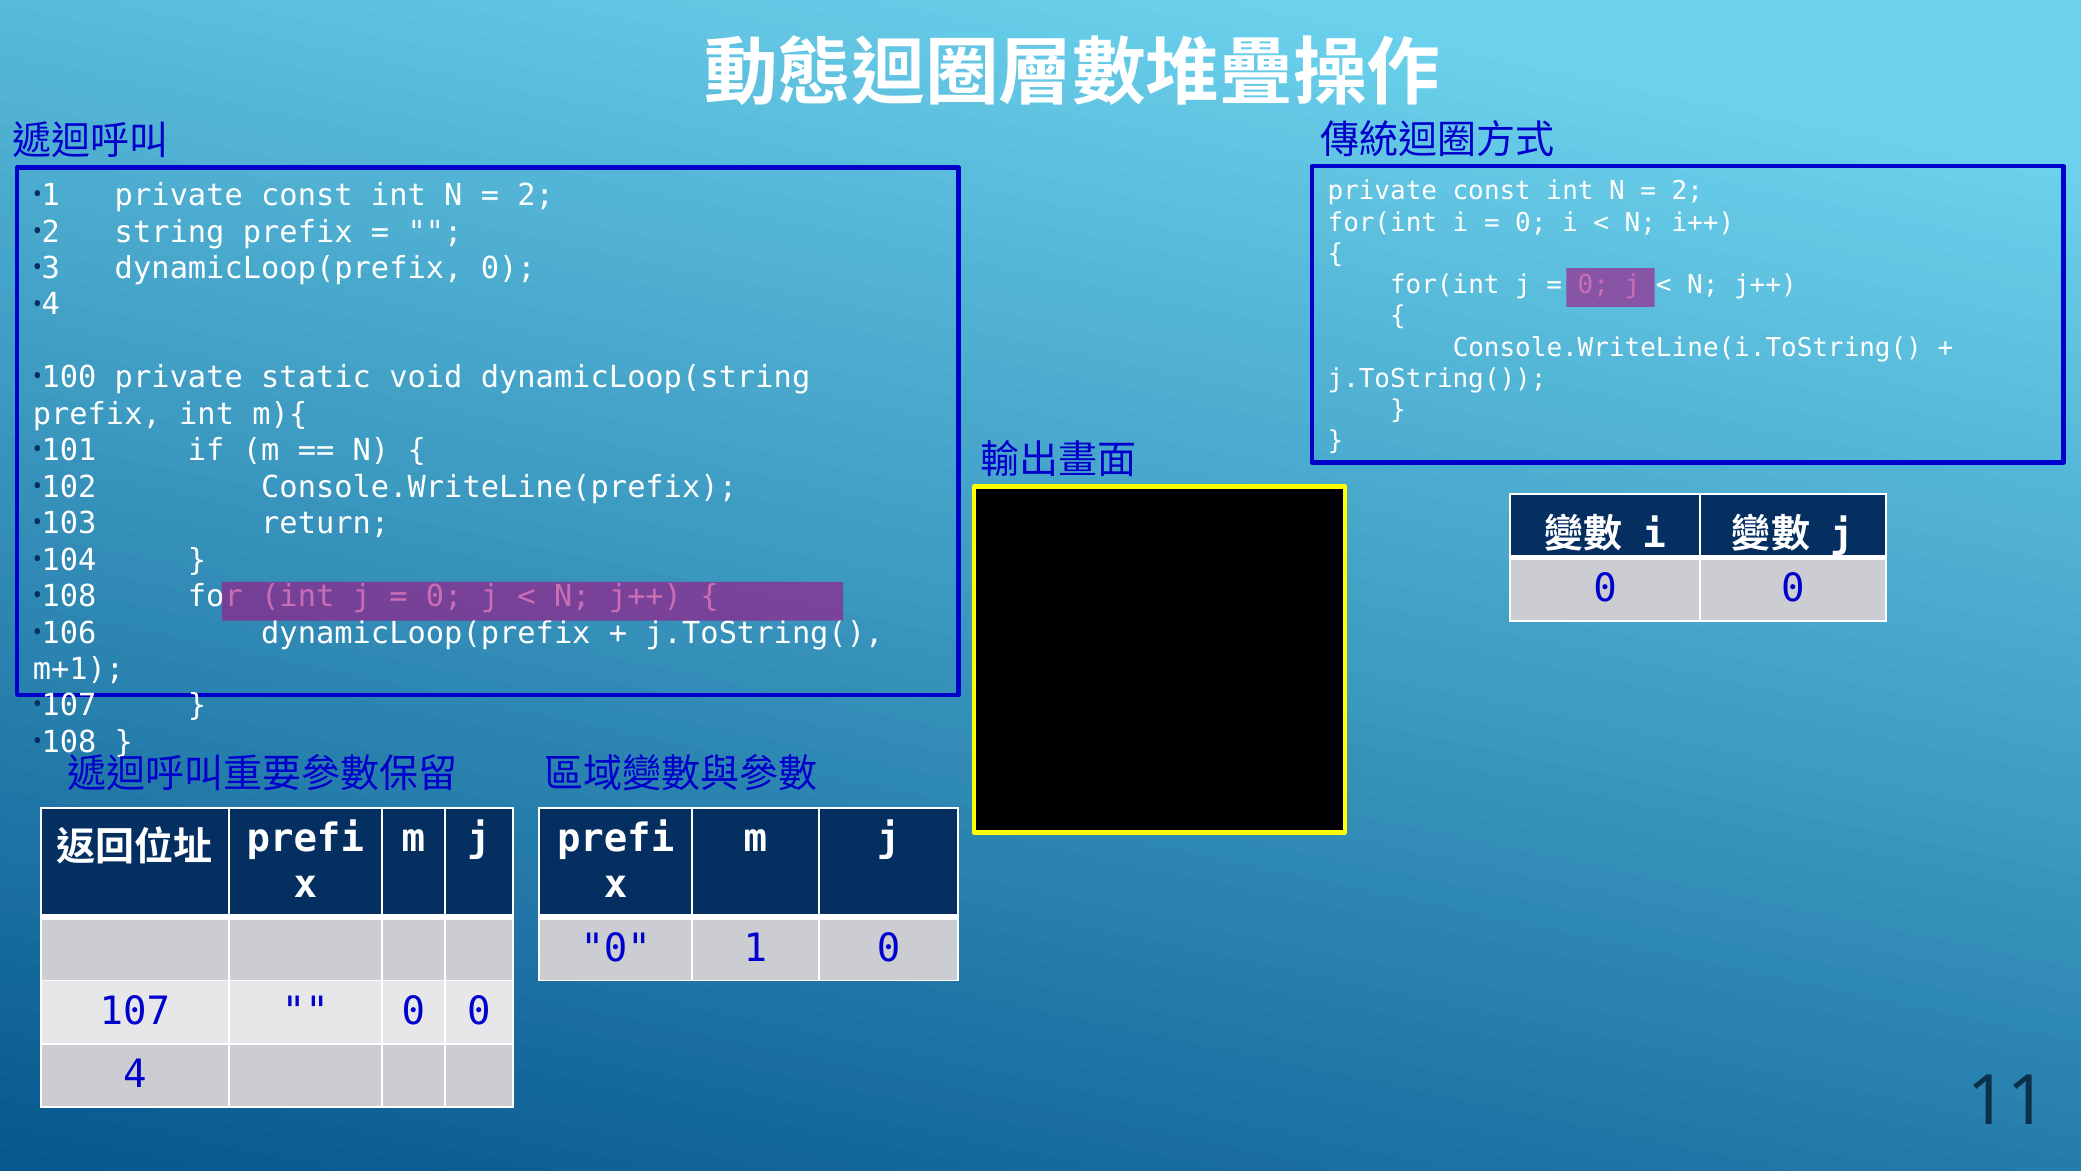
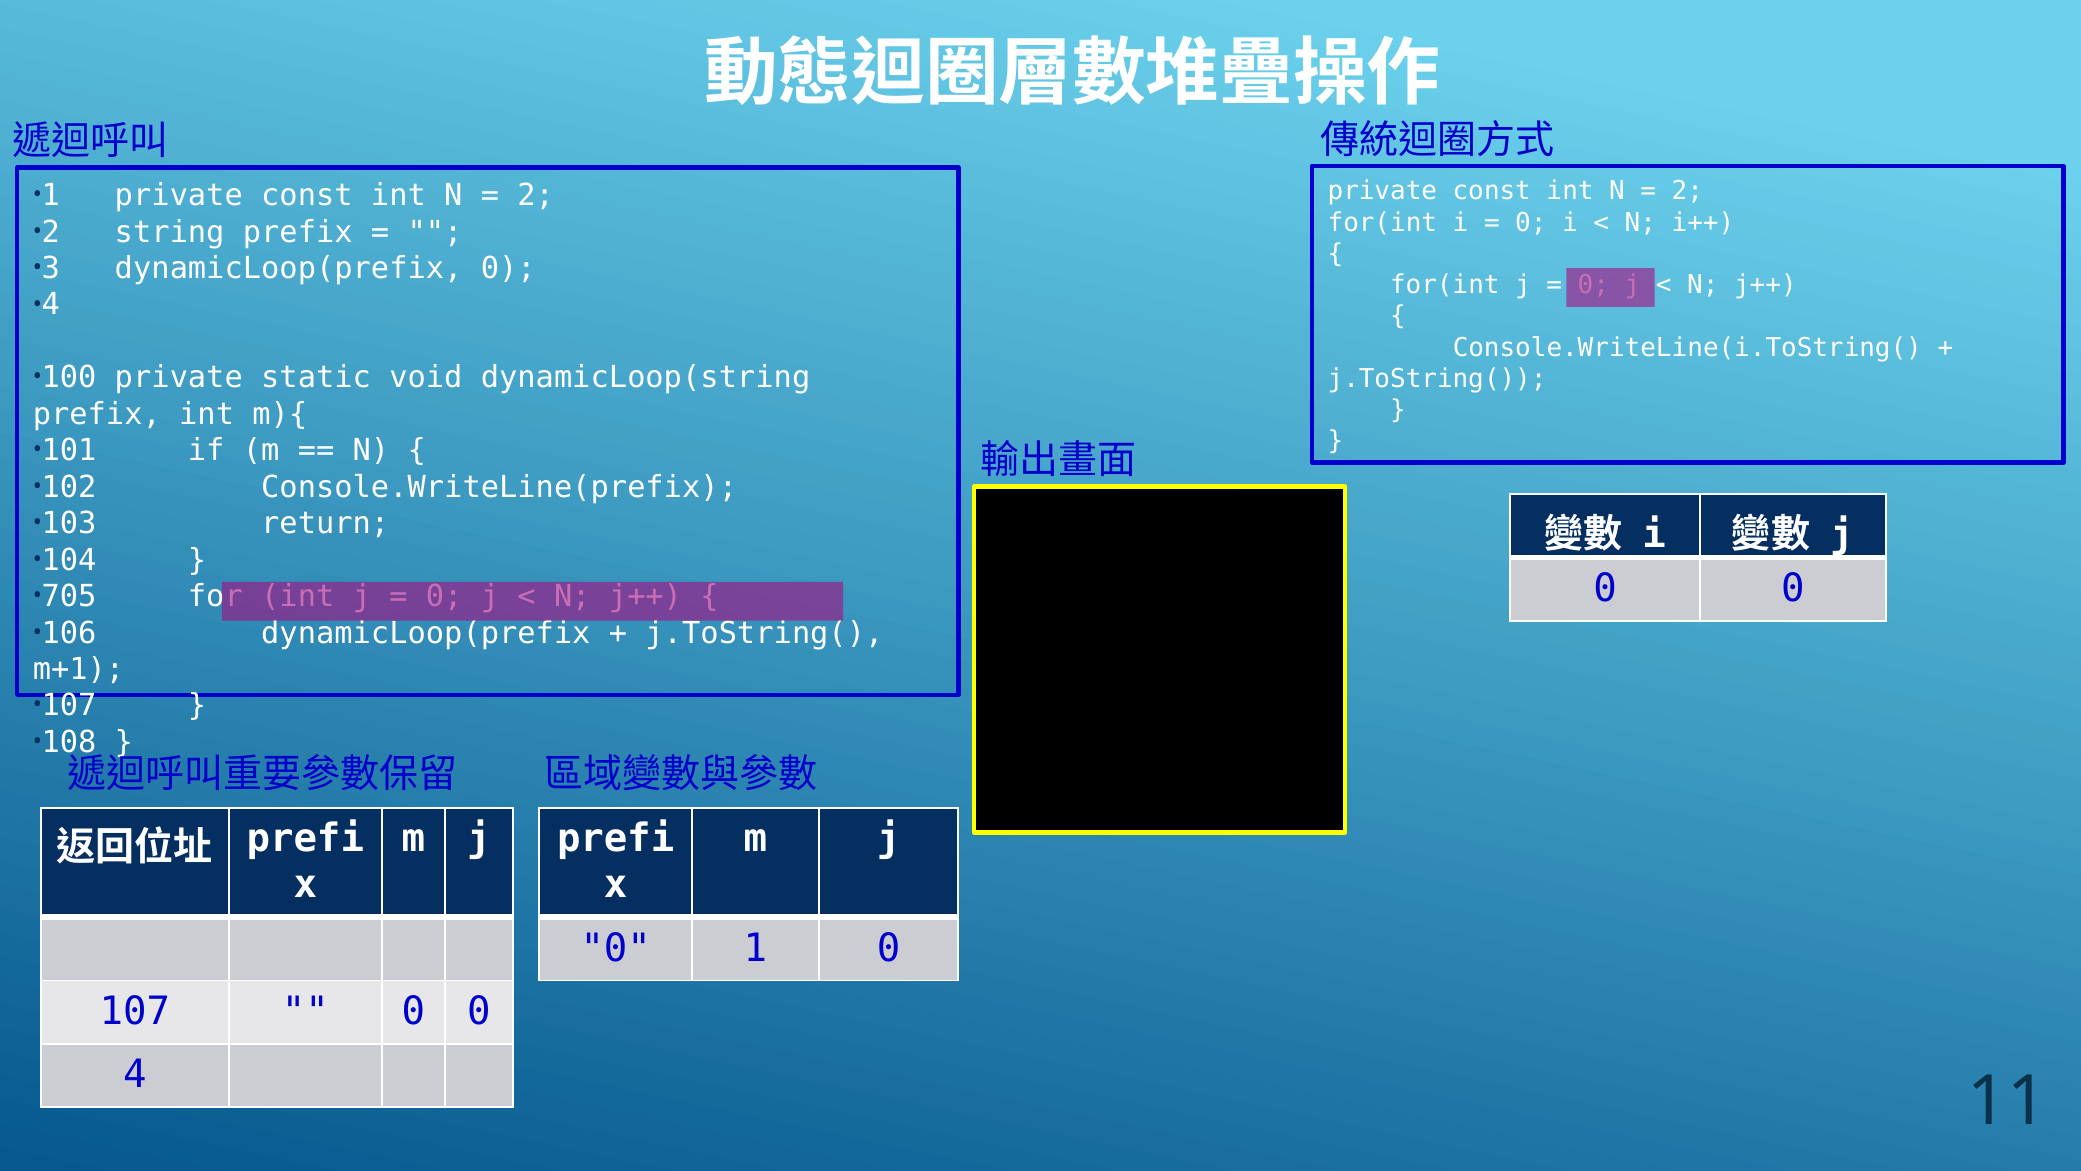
108: 108 -> 705 (69, 596)
